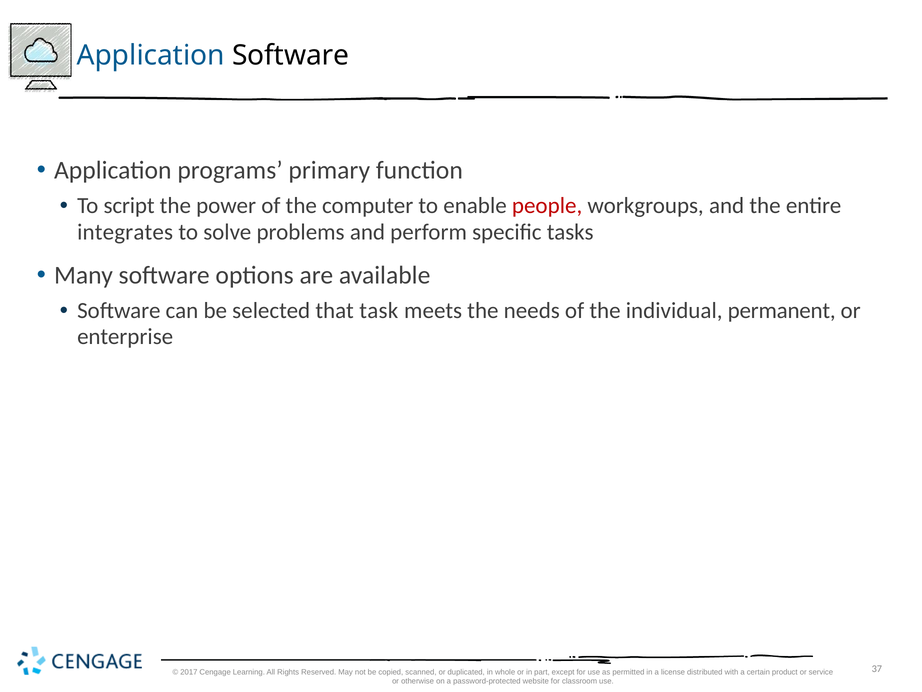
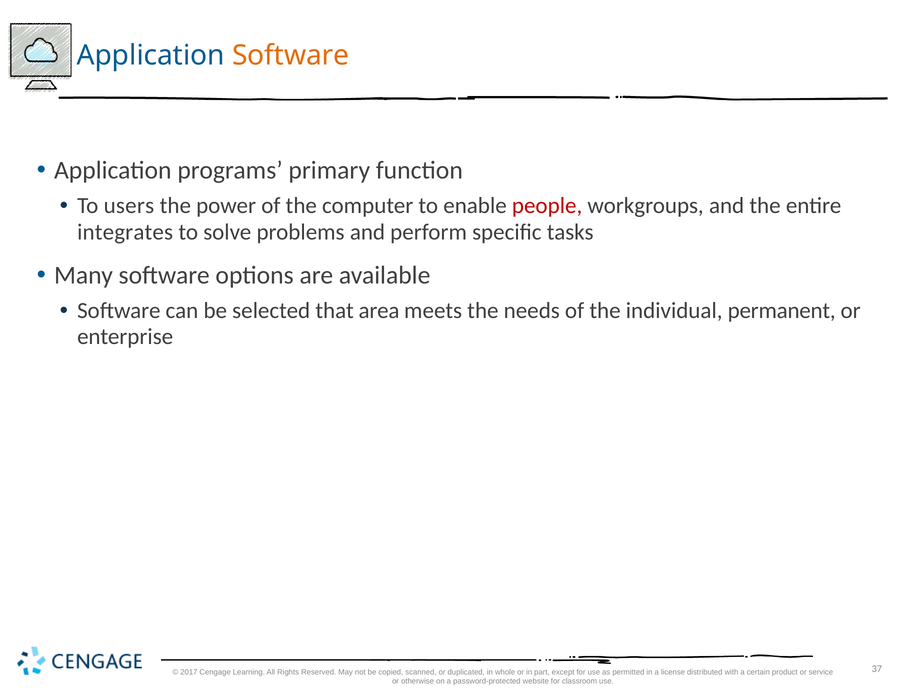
Software colour: black -> orange (291, 55)
script: script -> users (129, 205)
task: task -> area (379, 310)
